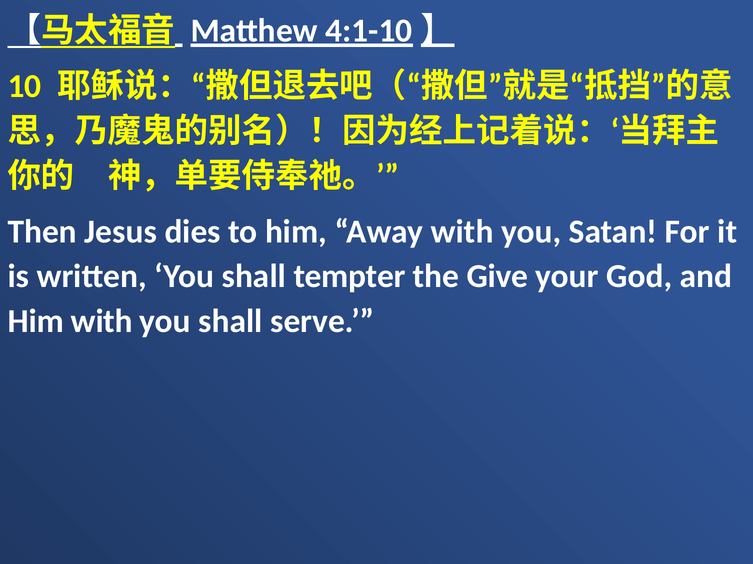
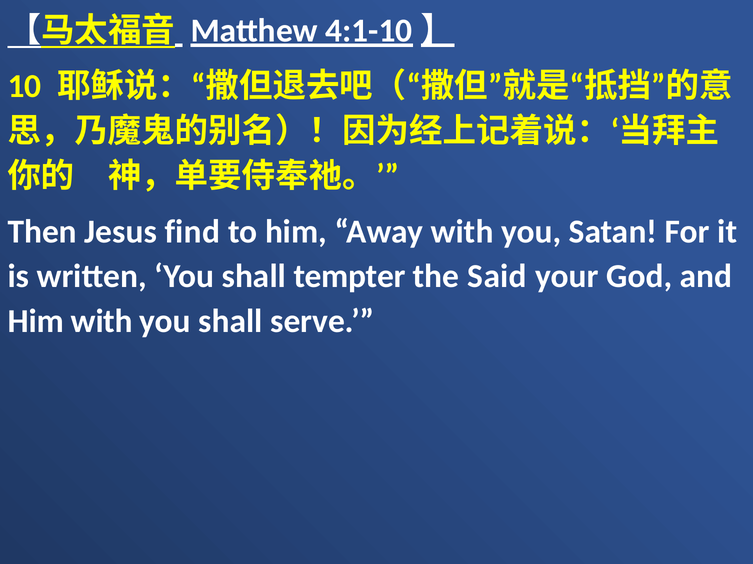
dies: dies -> find (192, 232)
Give: Give -> Said (497, 277)
